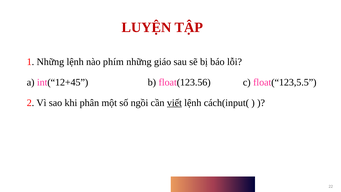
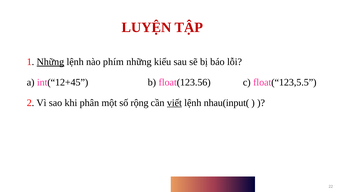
Những underline: none -> present (50, 62)
giáo: giáo -> kiểu (163, 62)
ngồi: ngồi -> rộng (140, 103)
cách(input(: cách(input( -> nhau(input( (226, 103)
